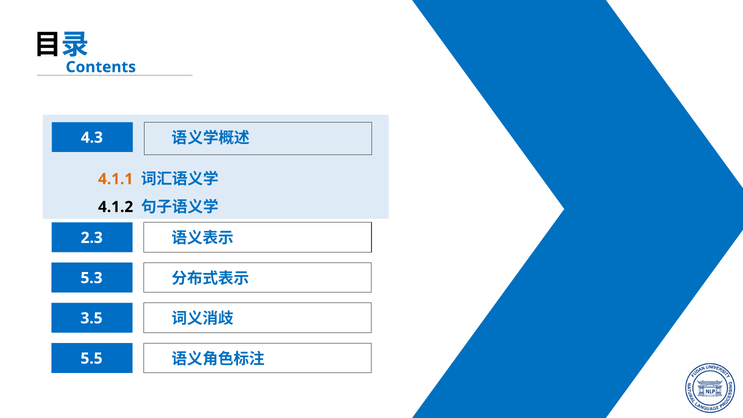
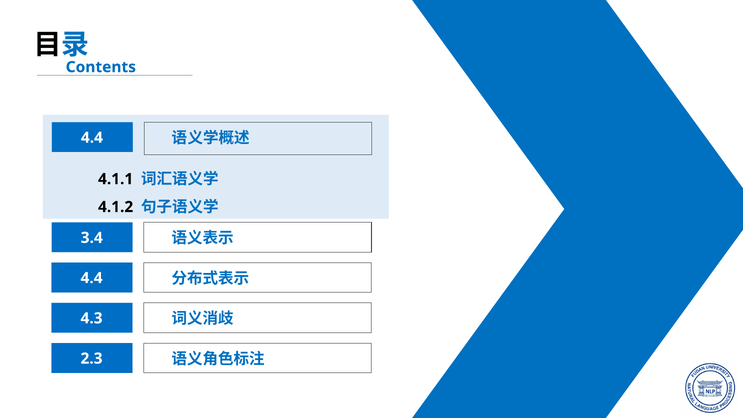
4.3: 4.3 -> 4.4 (92, 138)
4.1.1 colour: orange -> black (116, 179)
2.3: 2.3 -> 3.4 (92, 238)
5.3: 5.3 -> 4.4 (92, 278)
3.5: 3.5 -> 4.3 (92, 318)
5.5: 5.5 -> 2.3 (92, 358)
